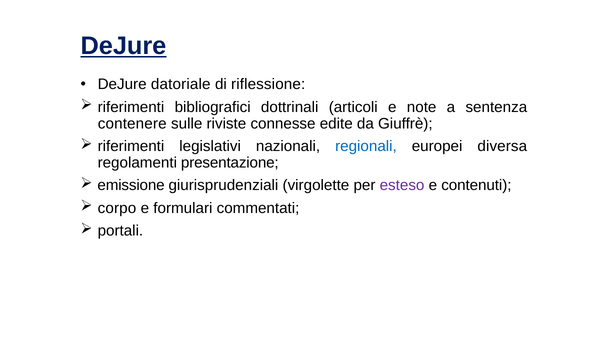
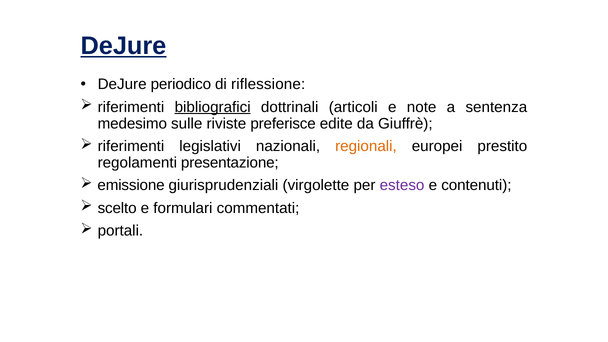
datoriale: datoriale -> periodico (181, 84)
bibliografici underline: none -> present (213, 107)
contenere: contenere -> medesimo (132, 124)
connesse: connesse -> preferisce (283, 124)
regionali colour: blue -> orange (366, 146)
diversa: diversa -> prestito (502, 146)
corpo: corpo -> scelto (117, 208)
